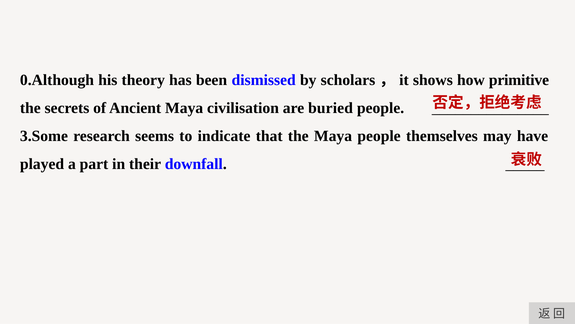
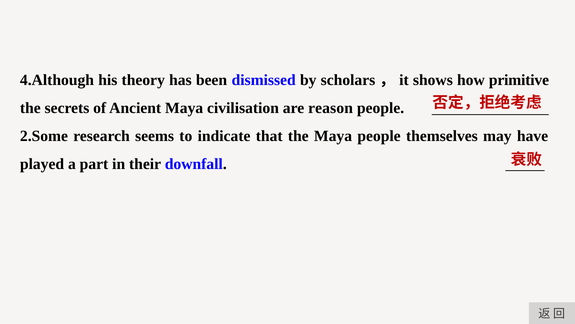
0.Although: 0.Although -> 4.Although (57, 80)
buried: buried -> reason (331, 108)
3.Some: 3.Some -> 2.Some (44, 136)
